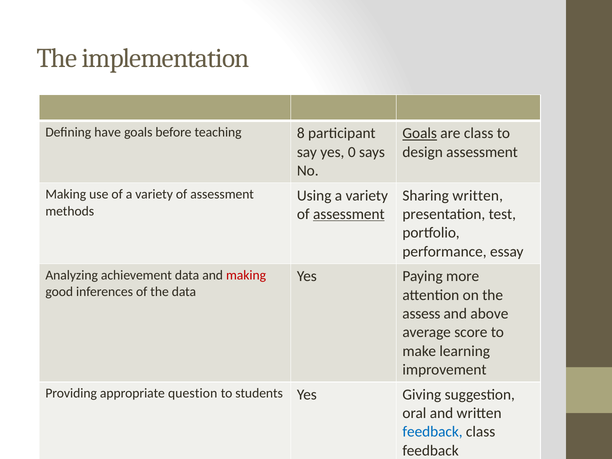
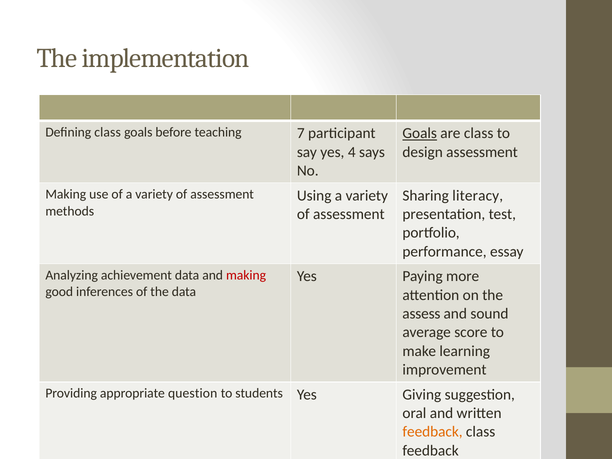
Defining have: have -> class (108, 132)
8: 8 -> 7 (301, 133)
0: 0 -> 4 (352, 152)
Sharing written: written -> literacy (478, 195)
assessment underline: present -> none (349, 214)
above: above -> sound (489, 314)
feedback colour: blue -> orange (433, 432)
